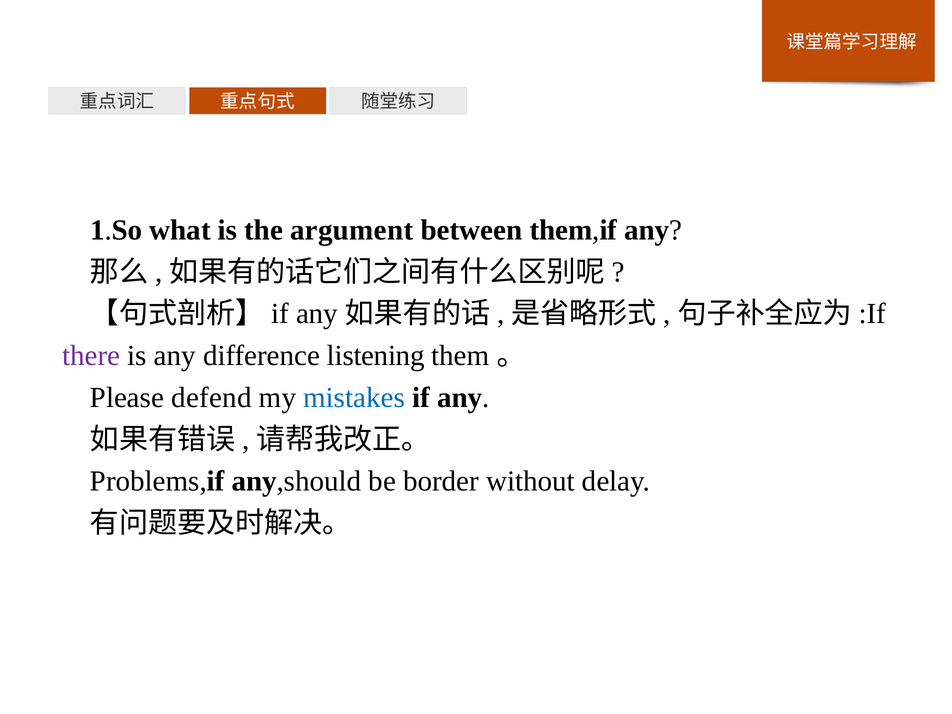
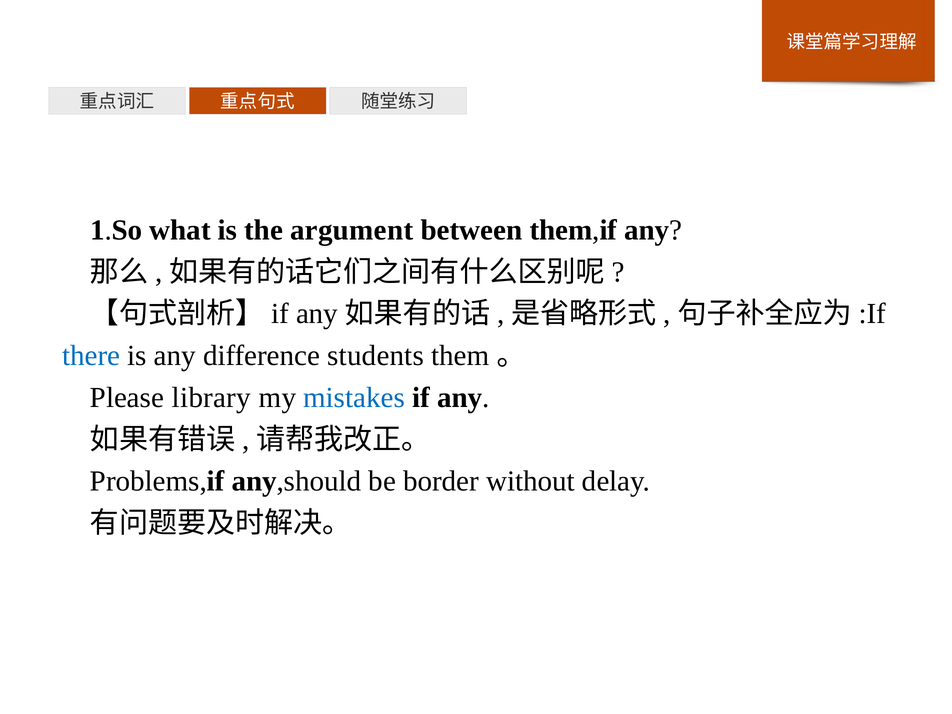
there colour: purple -> blue (91, 356)
listening: listening -> students (376, 356)
defend: defend -> library (211, 398)
